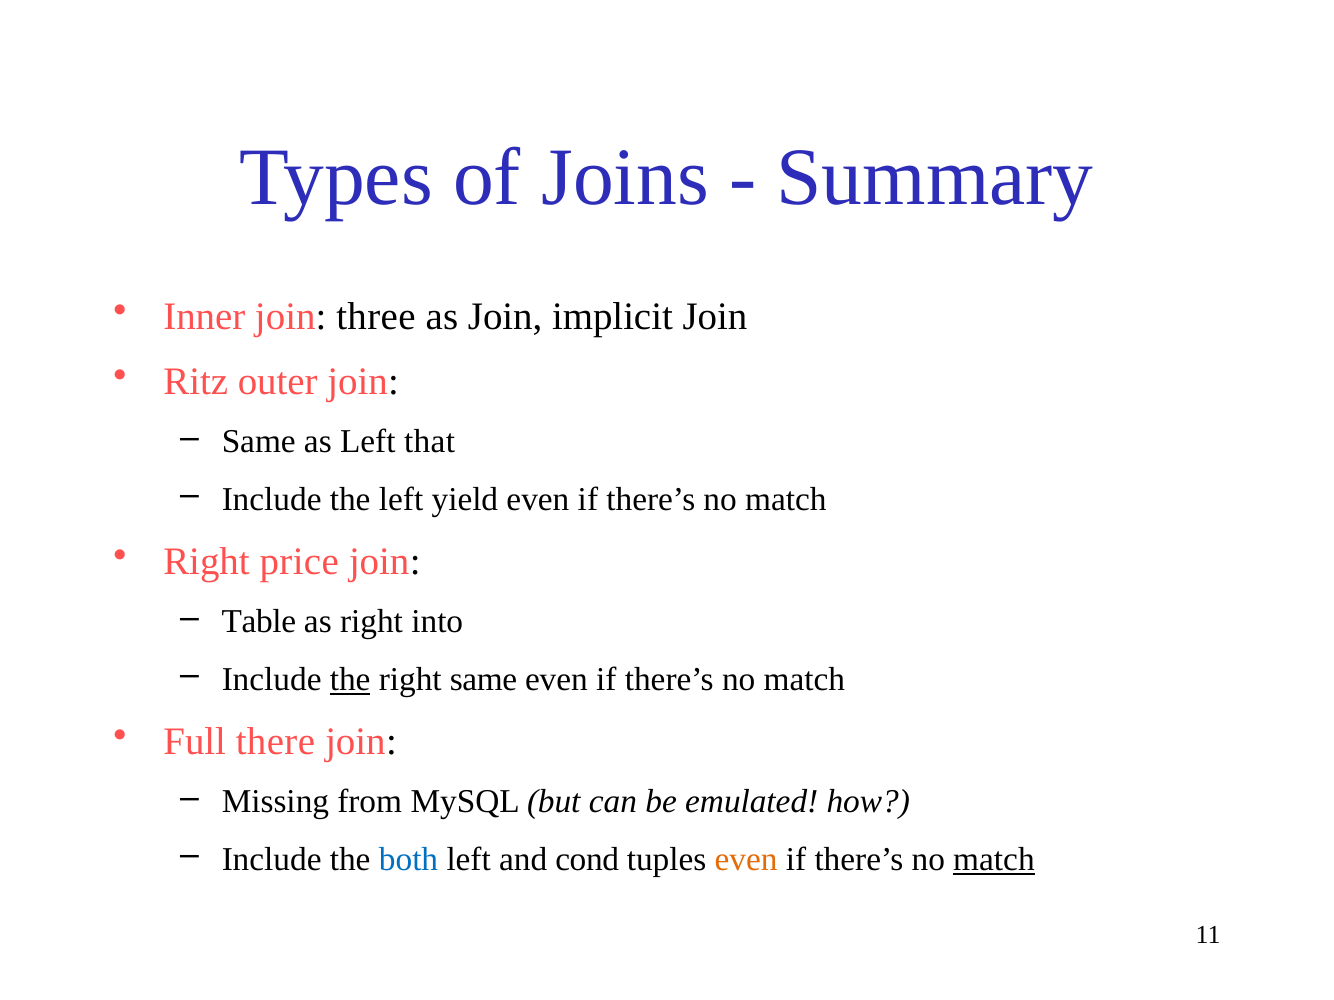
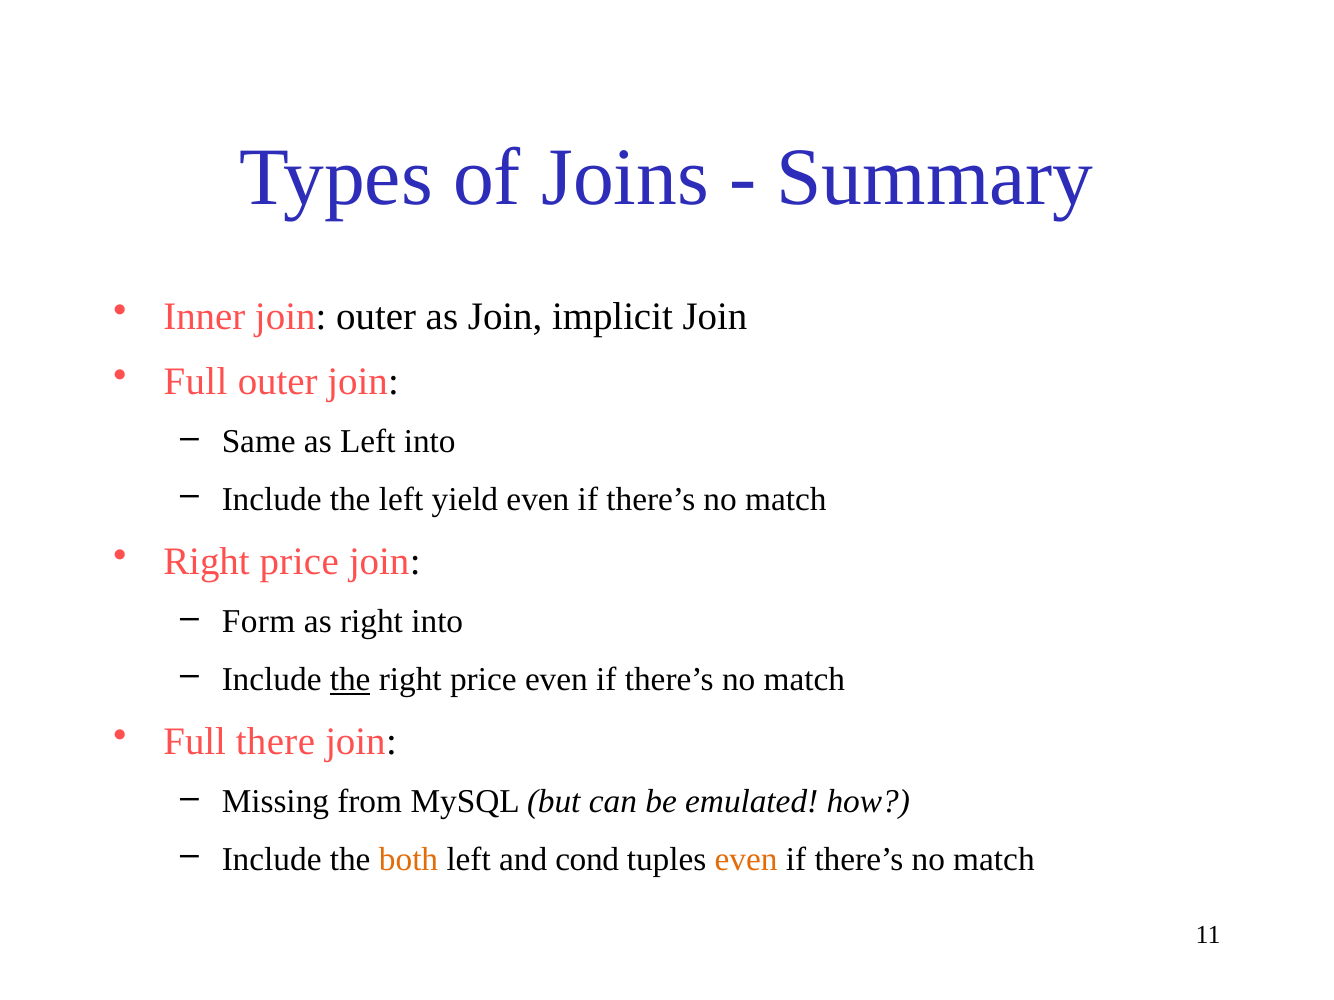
join three: three -> outer (376, 316)
Ritz: Ritz -> Full (196, 381)
Left that: that -> into (430, 442)
Table: Table -> Form (259, 622)
same: same -> price (483, 680)
both colour: blue -> orange (409, 860)
match underline: present -> none (994, 860)
